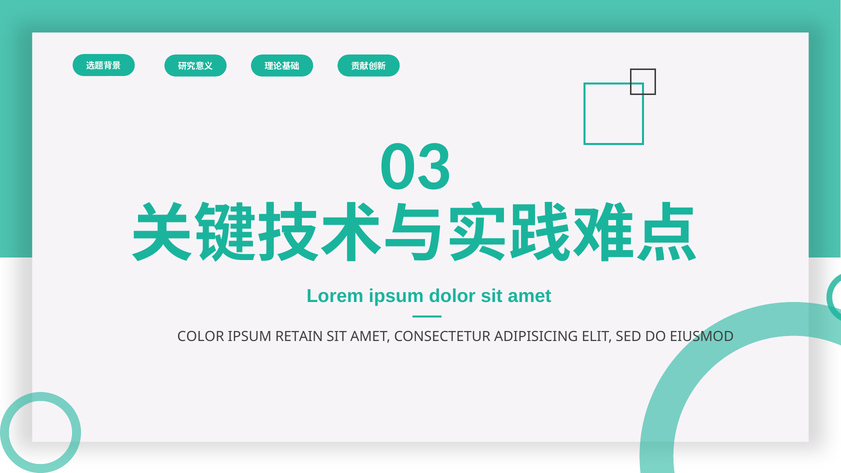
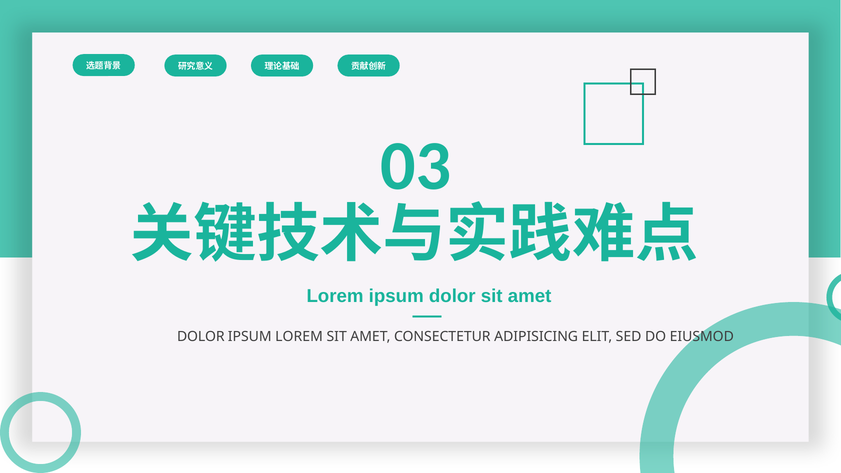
COLOR: COLOR -> DOLOR (201, 337)
IPSUM RETAIN: RETAIN -> LOREM (299, 337)
